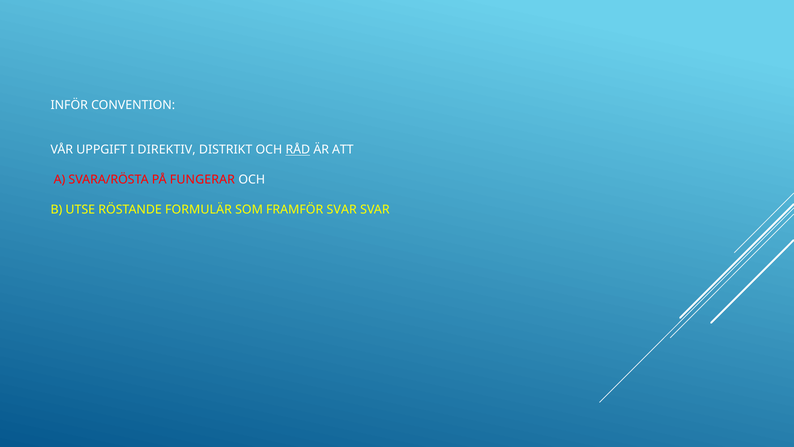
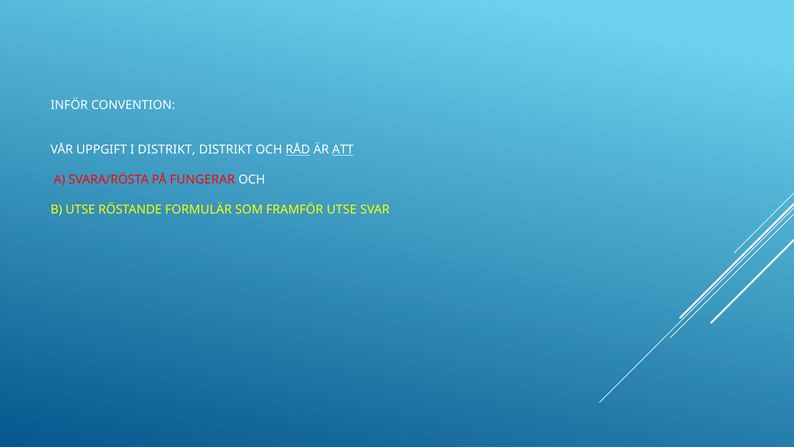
I DIREKTIV: DIREKTIV -> DISTRIKT (167, 150)
ATT underline: none -> present (343, 150)
FRAMFÖR SVAR: SVAR -> UTSE (342, 209)
